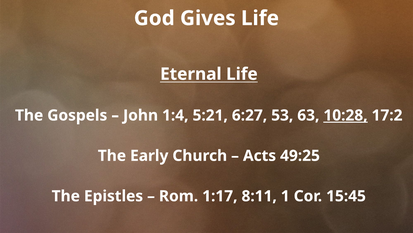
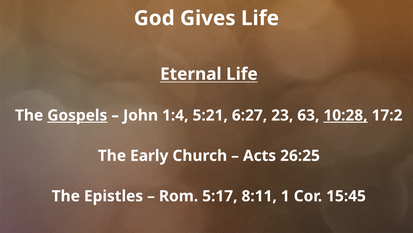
Gospels underline: none -> present (77, 115)
53: 53 -> 23 (282, 115)
49:25: 49:25 -> 26:25 (300, 155)
1:17: 1:17 -> 5:17 (220, 196)
